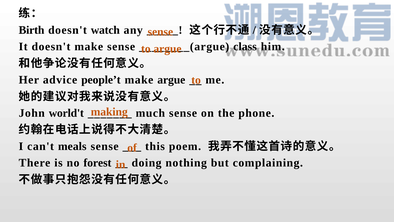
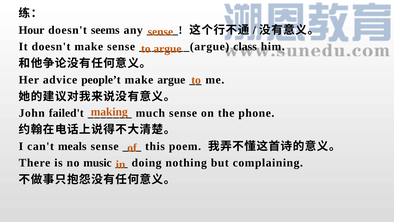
Birth: Birth -> Hour (31, 30)
watch: watch -> seems (105, 30)
world't: world't -> failed't (66, 113)
forest: forest -> music (97, 163)
